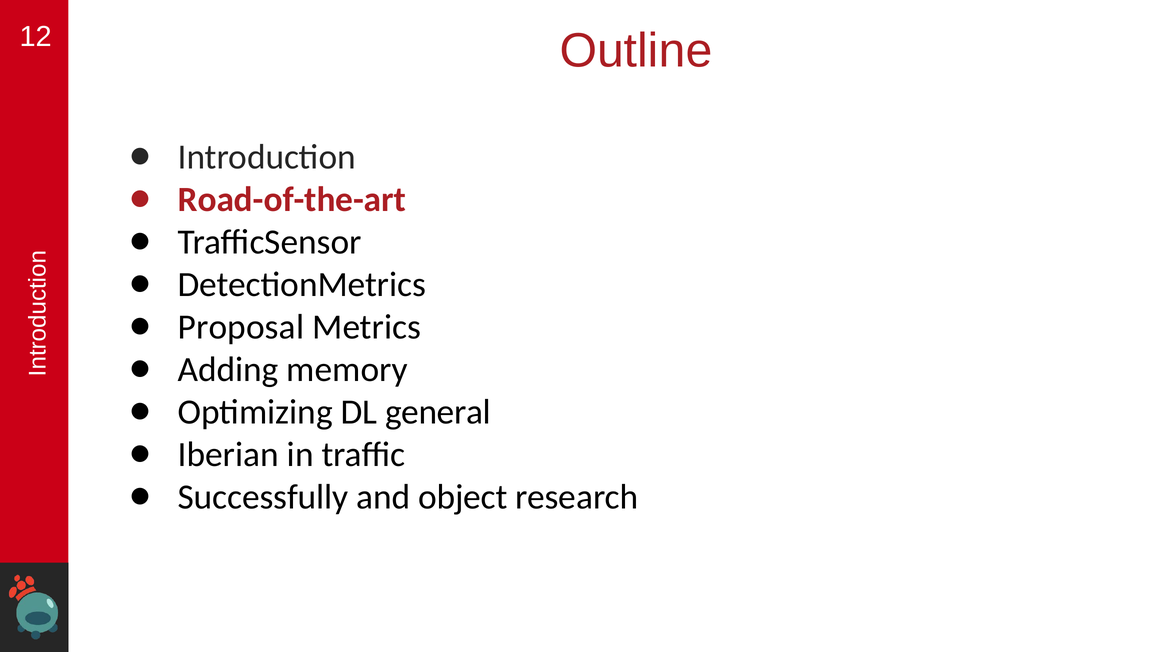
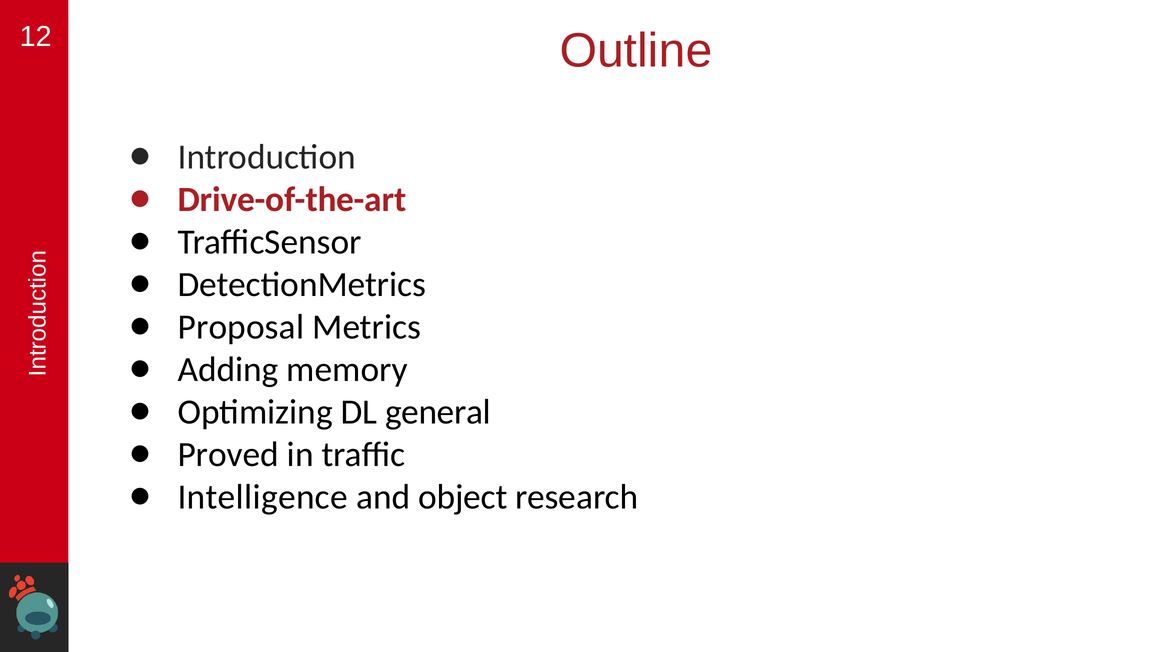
Road-of-the-art: Road-of-the-art -> Drive-of-the-art (292, 199)
Iberian: Iberian -> Proved (228, 454)
Successfully: Successfully -> Intelligence (263, 497)
